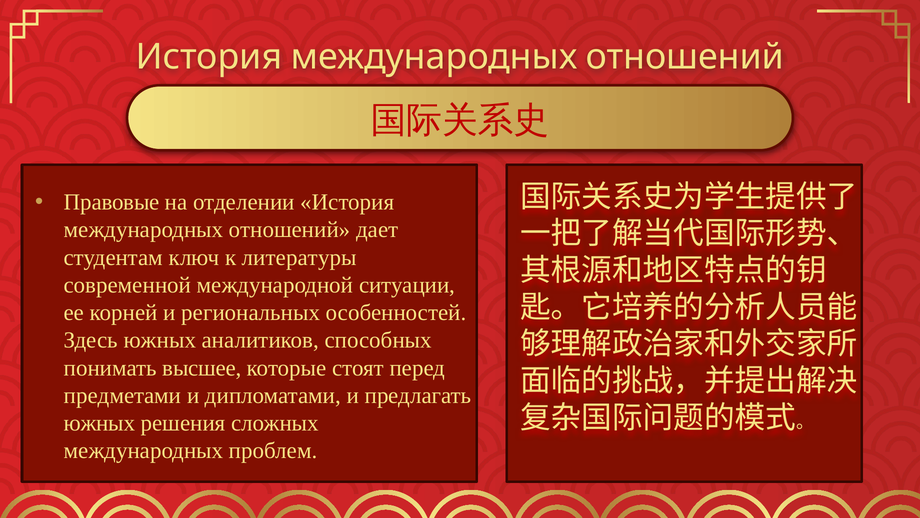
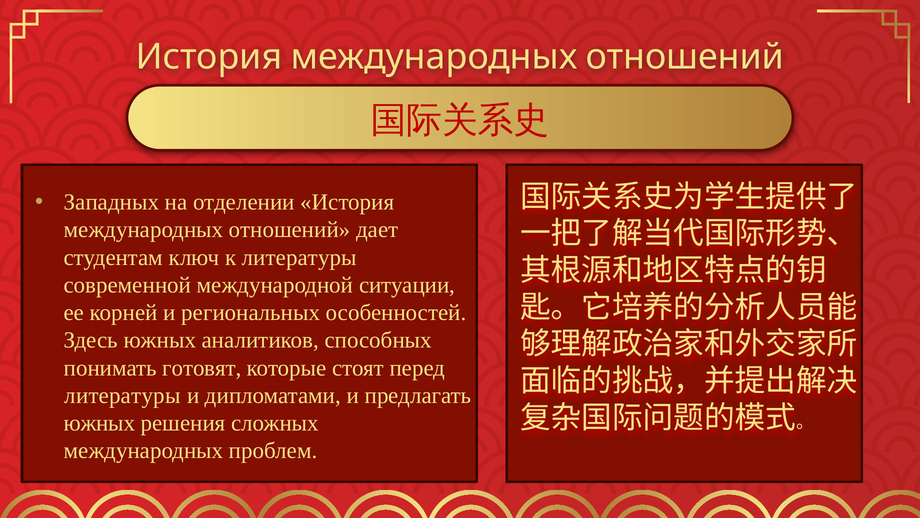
Правовые: Правовые -> Западных (112, 202)
высшее: высшее -> готовят (202, 368)
предметами: предметами -> литературы (122, 395)
